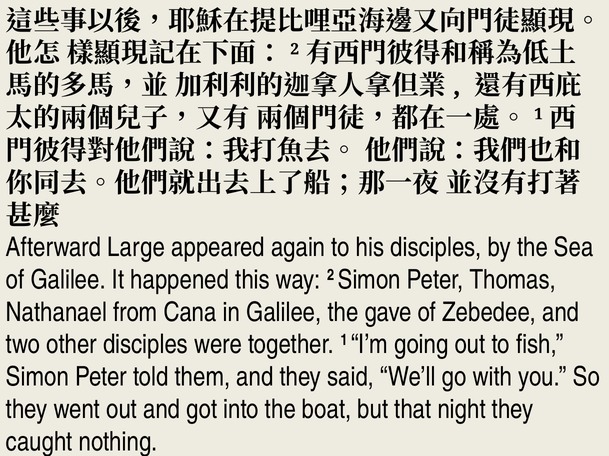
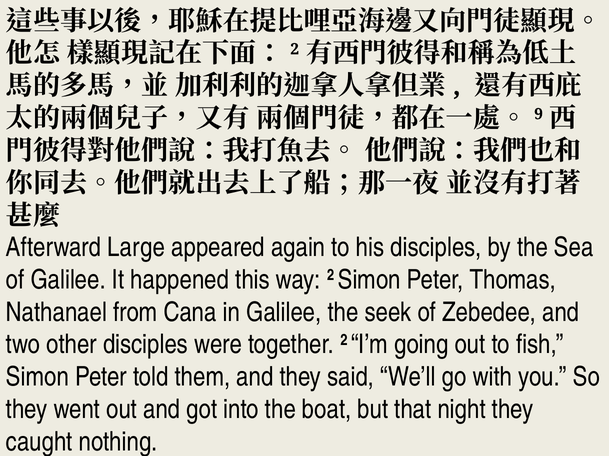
1: 1 -> 9 (539, 114)
gave: gave -> seek (388, 313)
together 1: 1 -> 2 (344, 341)
